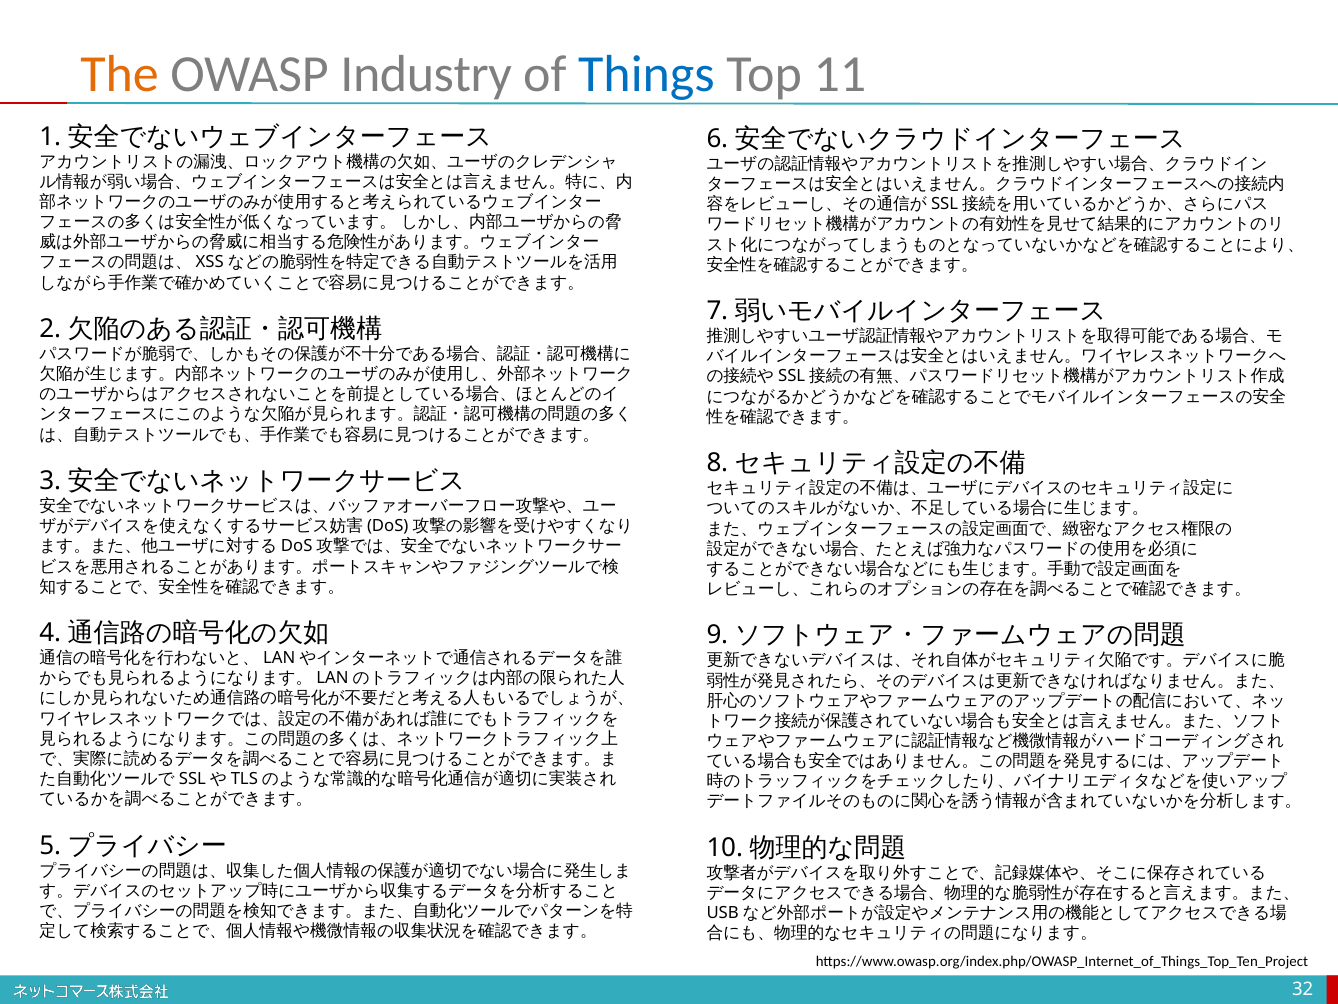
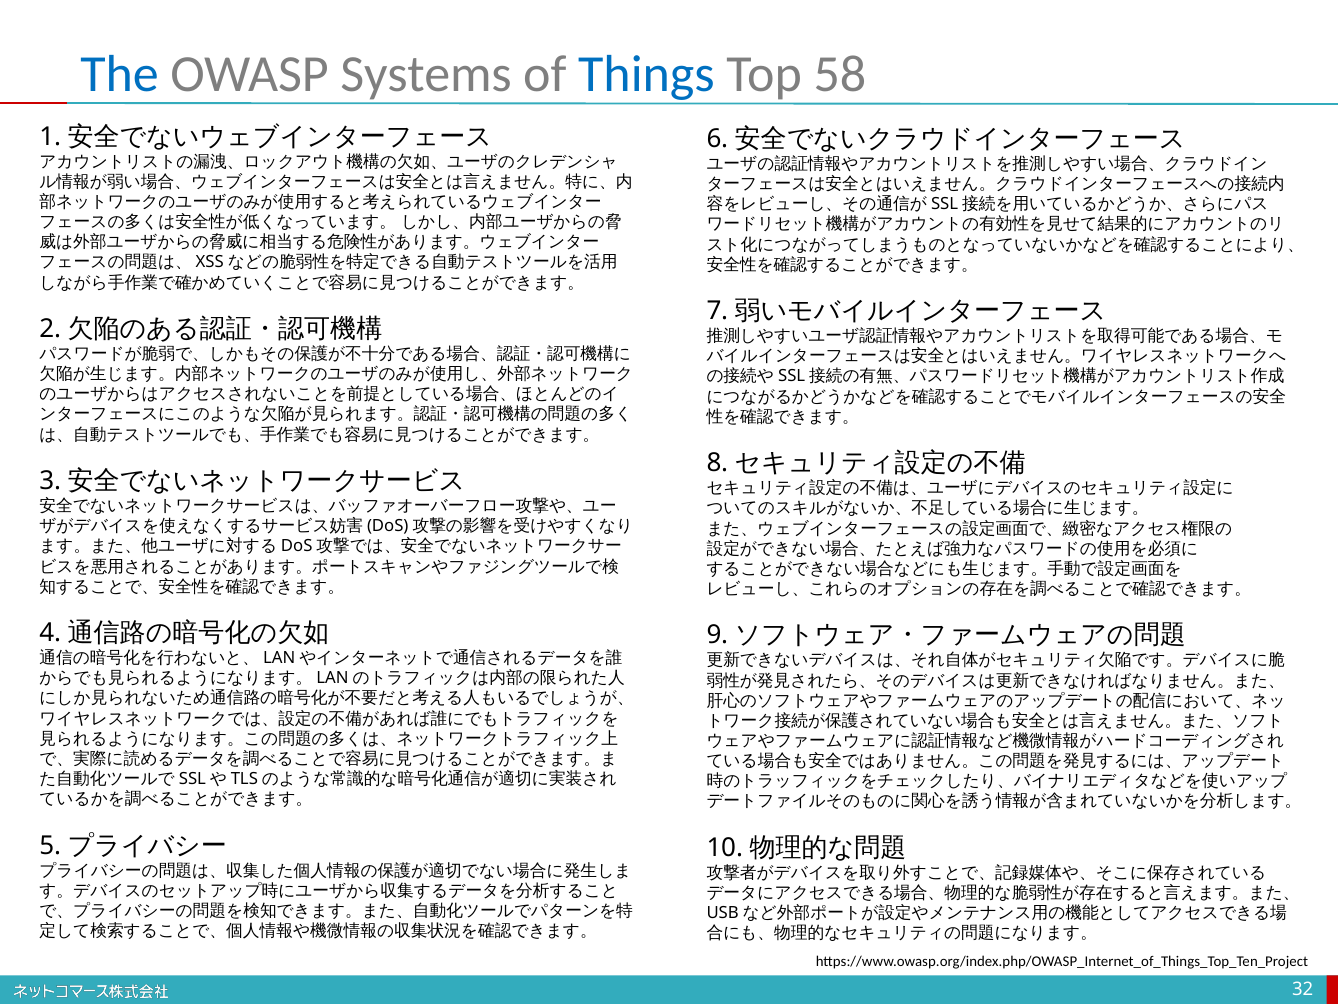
The colour: orange -> blue (119, 74)
Industry: Industry -> Systems (426, 74)
11: 11 -> 58 (840, 74)
